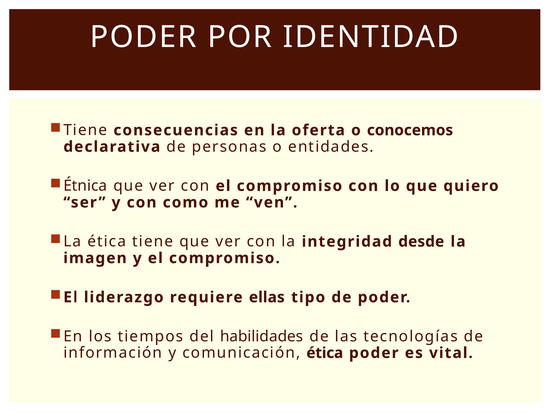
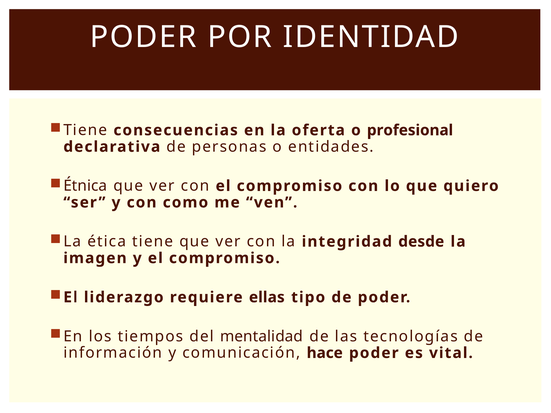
conocemos: conocemos -> profesional (410, 130)
habilidades: habilidades -> mentalidad (262, 337)
comunicación ética: ética -> hace (325, 353)
